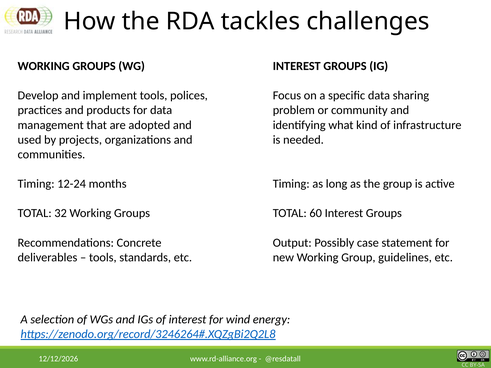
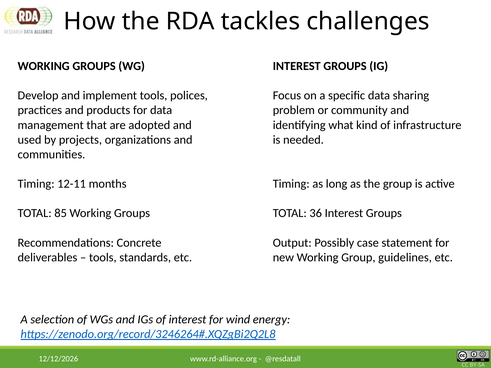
12-24: 12-24 -> 12-11 (72, 184)
32: 32 -> 85 (61, 213)
60: 60 -> 36 (316, 213)
